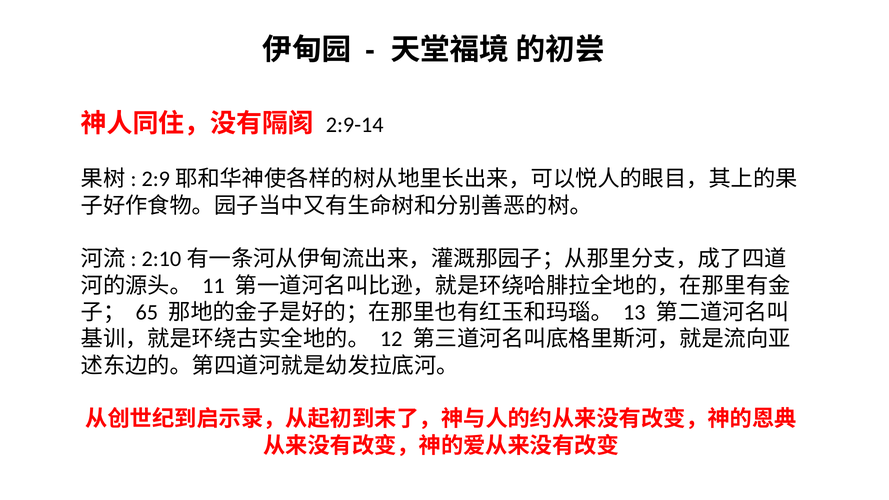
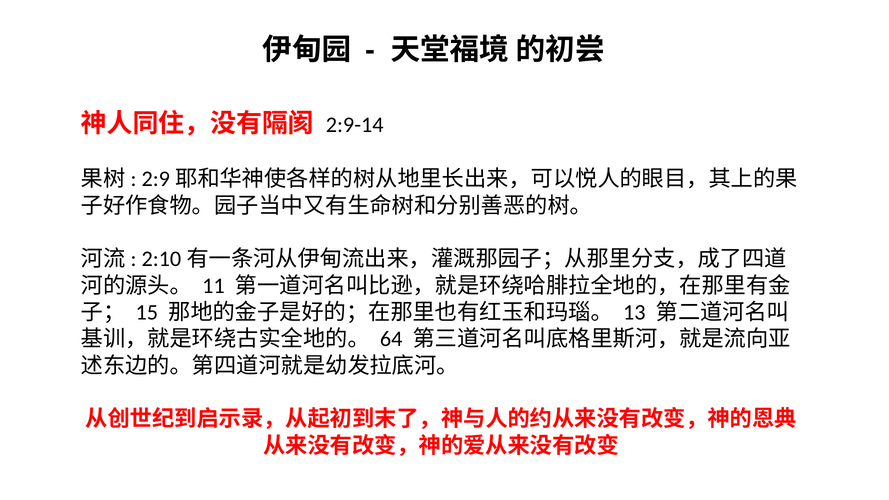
65: 65 -> 15 (147, 312)
12: 12 -> 64 (391, 339)
